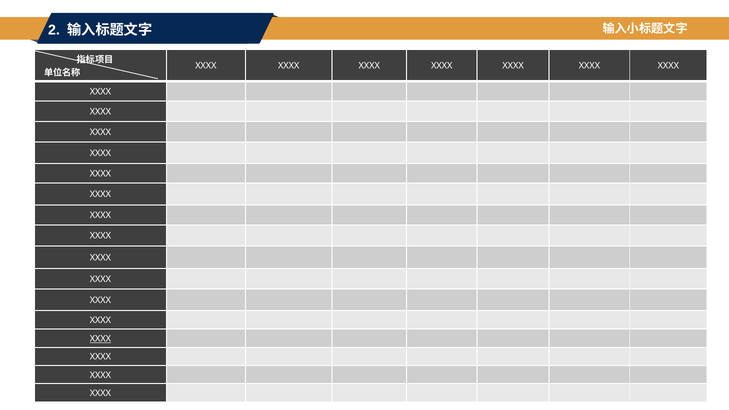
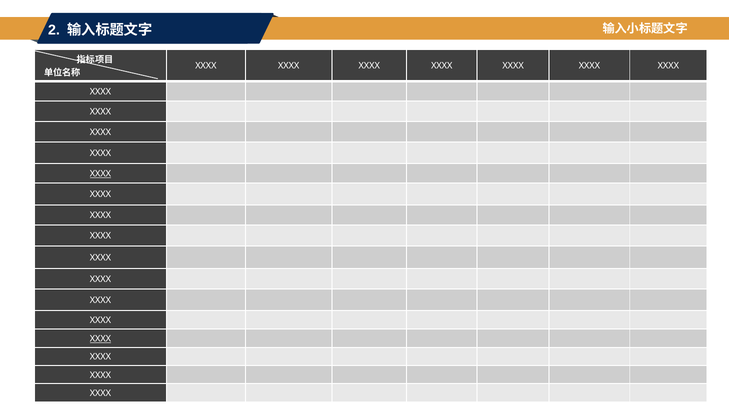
XXXX underline: none -> present (100, 174)
